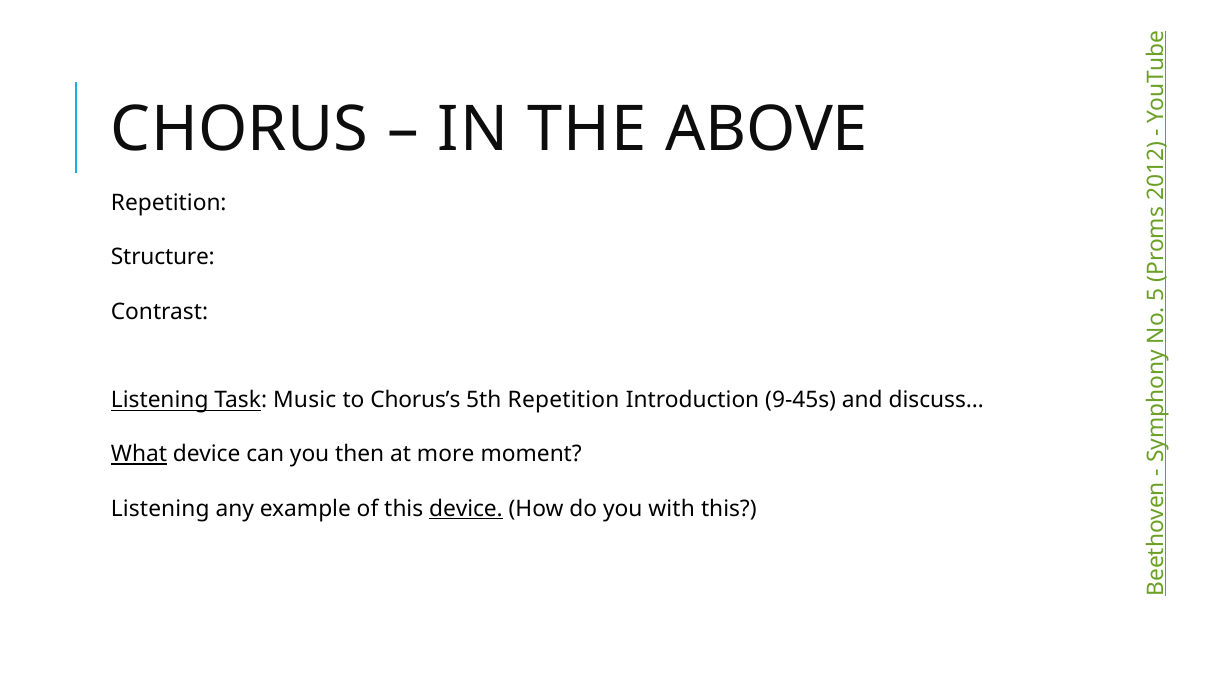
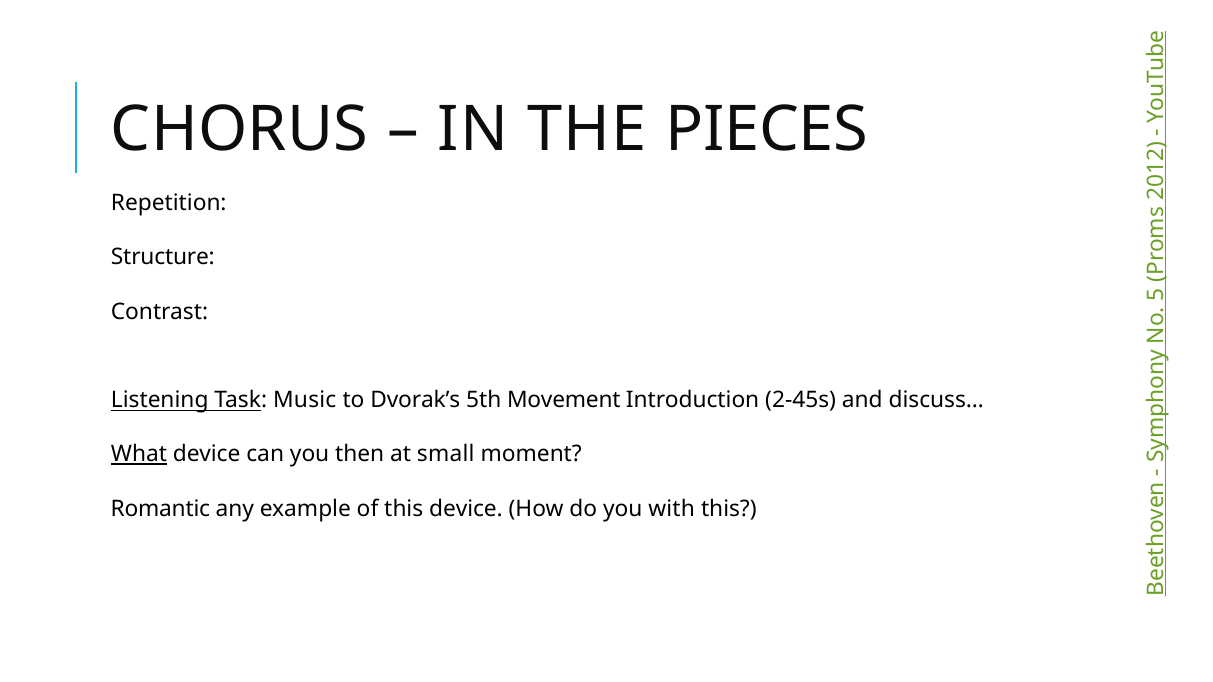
ABOVE: ABOVE -> PIECES (767, 130)
Chorus’s: Chorus’s -> Dvorak’s (415, 400)
5th Repetition: Repetition -> Movement (564, 400)
9-45s: 9-45s -> 2-45s (801, 400)
more: more -> small (446, 455)
Listening: Listening -> Romantic (160, 509)
device underline: present -> none (466, 509)
